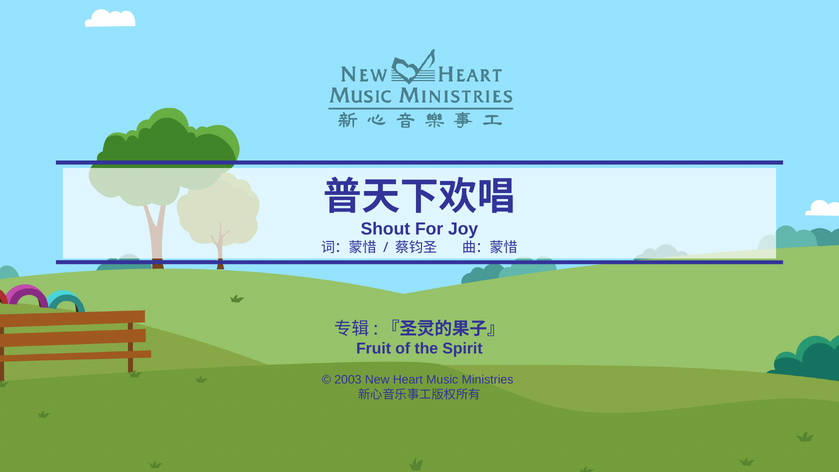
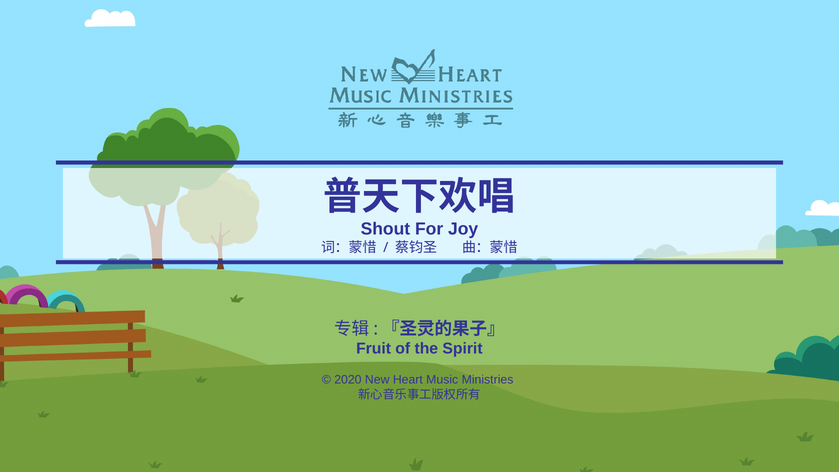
2003: 2003 -> 2020 (348, 380)
